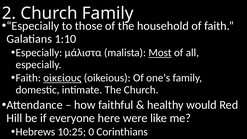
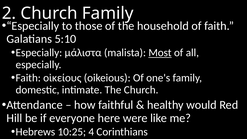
1:10: 1:10 -> 5:10 (65, 39)
οἰκείους underline: present -> none (62, 78)
0: 0 -> 4 (91, 132)
